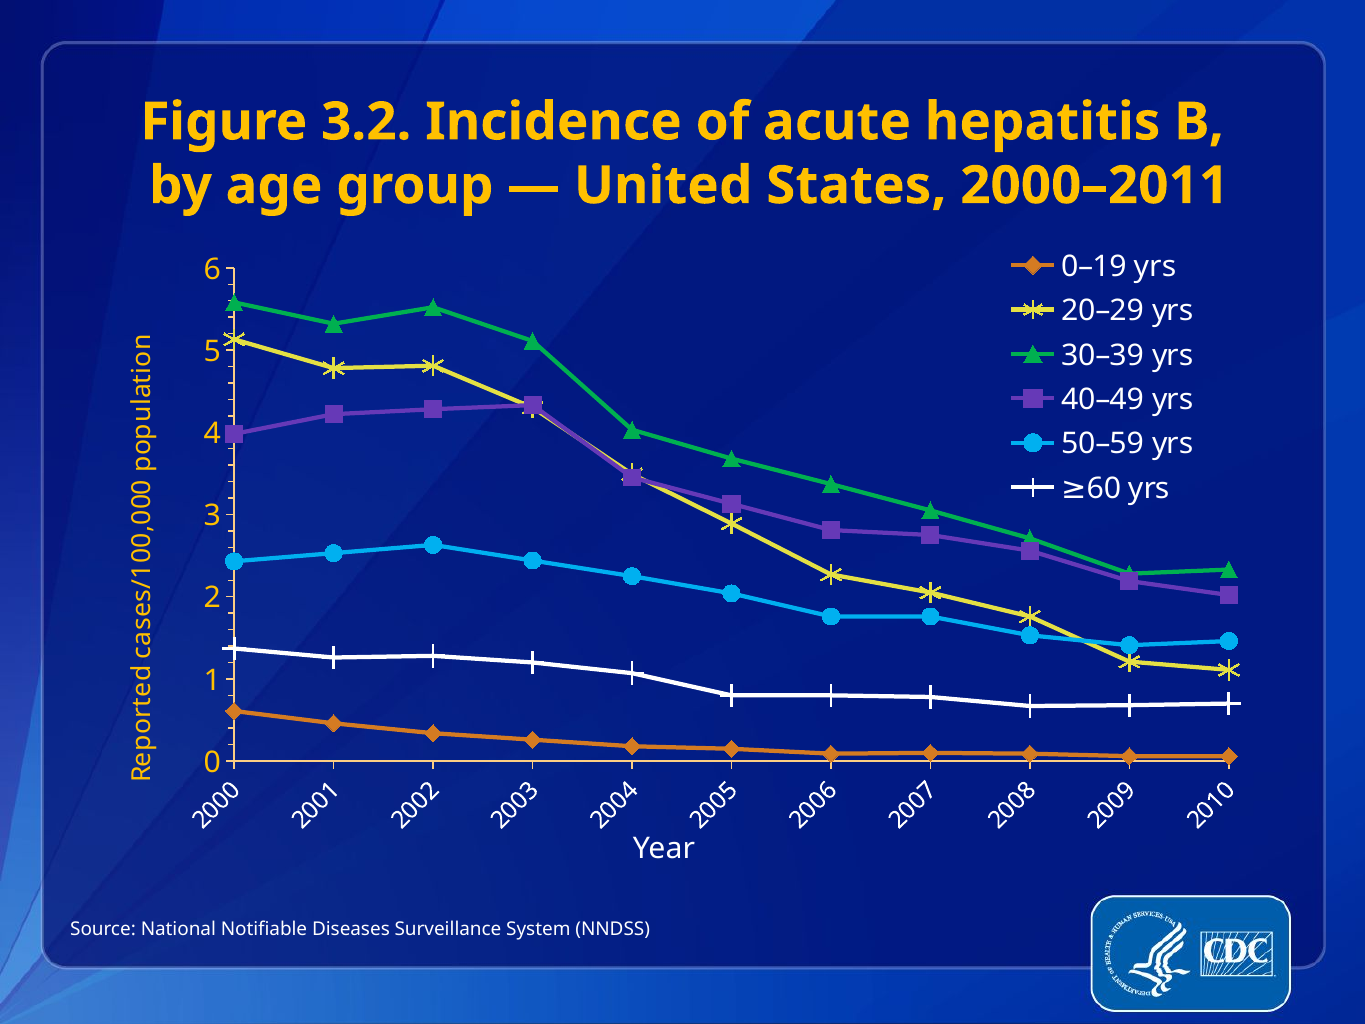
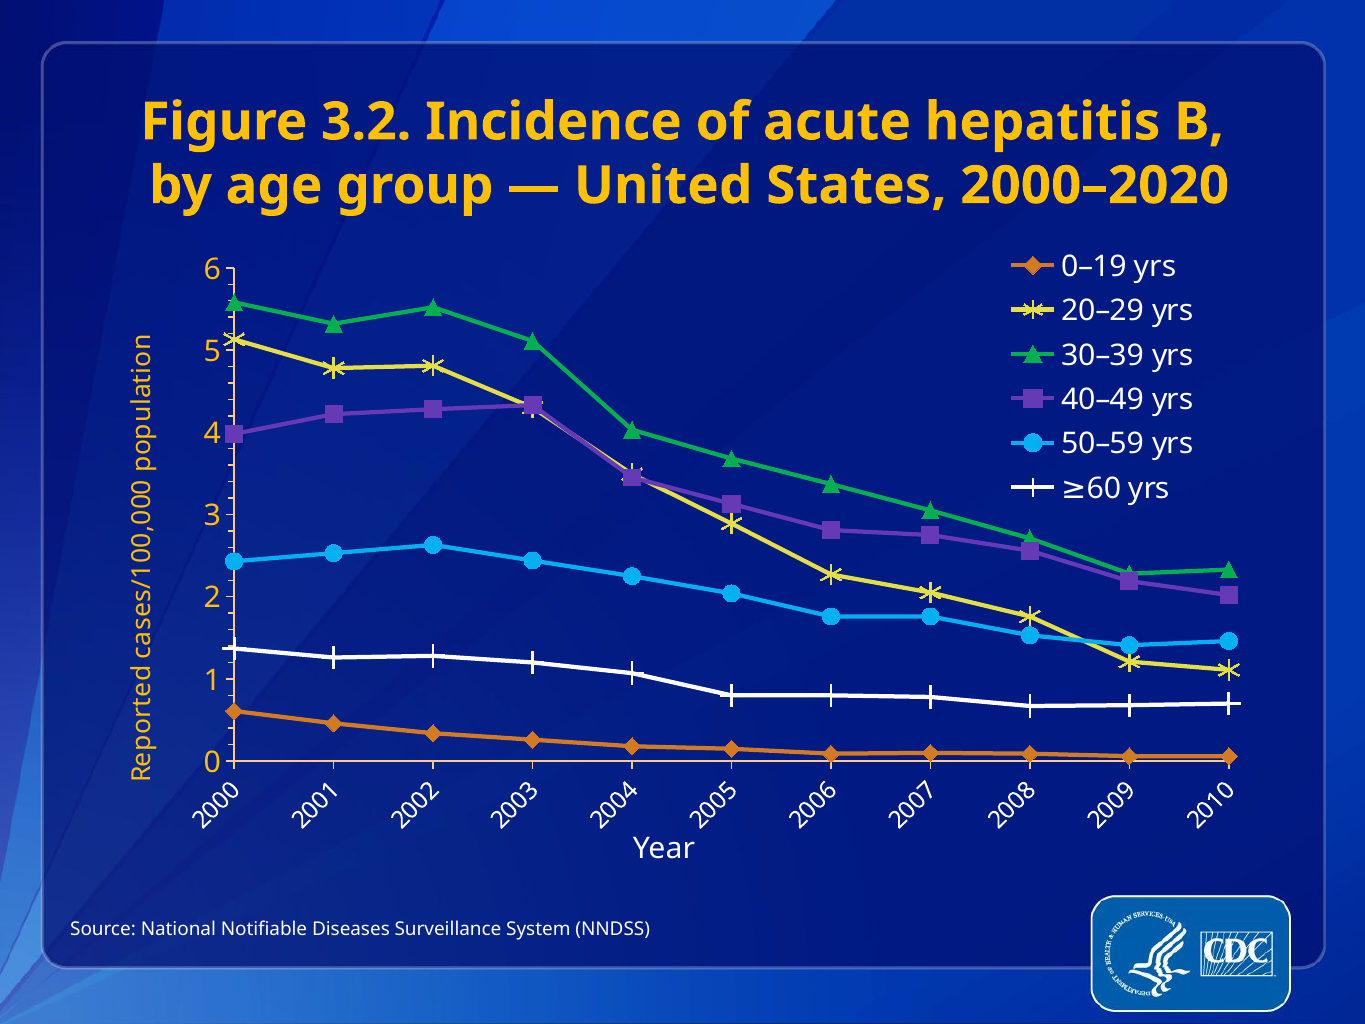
2000–2011: 2000–2011 -> 2000–2020 (1095, 186)
